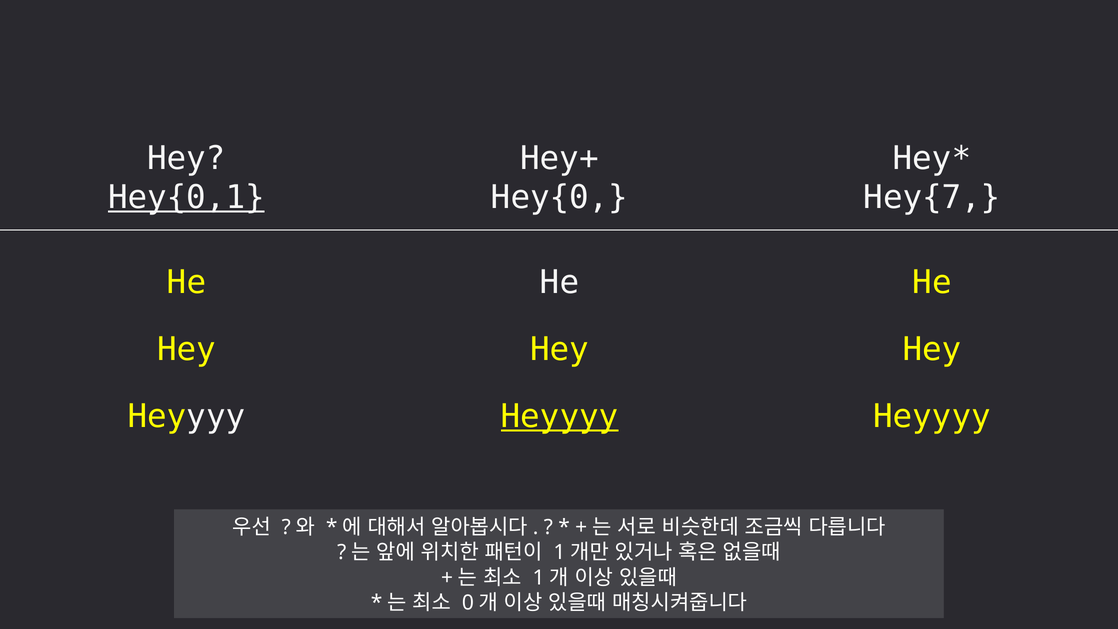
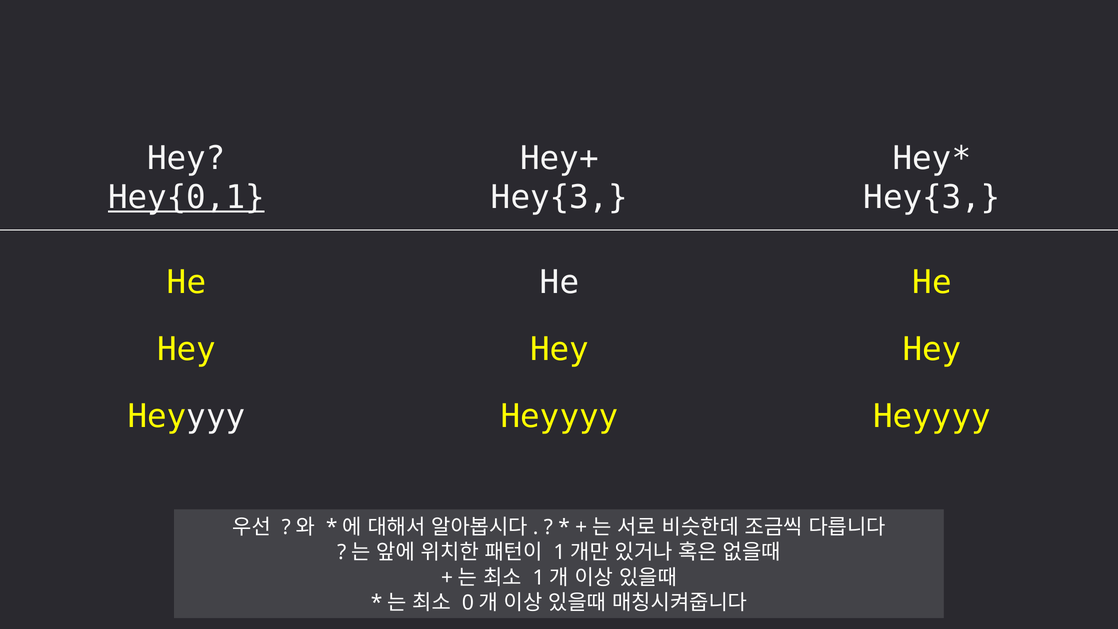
Hey{0: Hey{0 -> Hey{3 (560, 198)
Hey{7: Hey{7 -> Hey{3 (932, 198)
Heyyyy underline: present -> none (560, 416)
